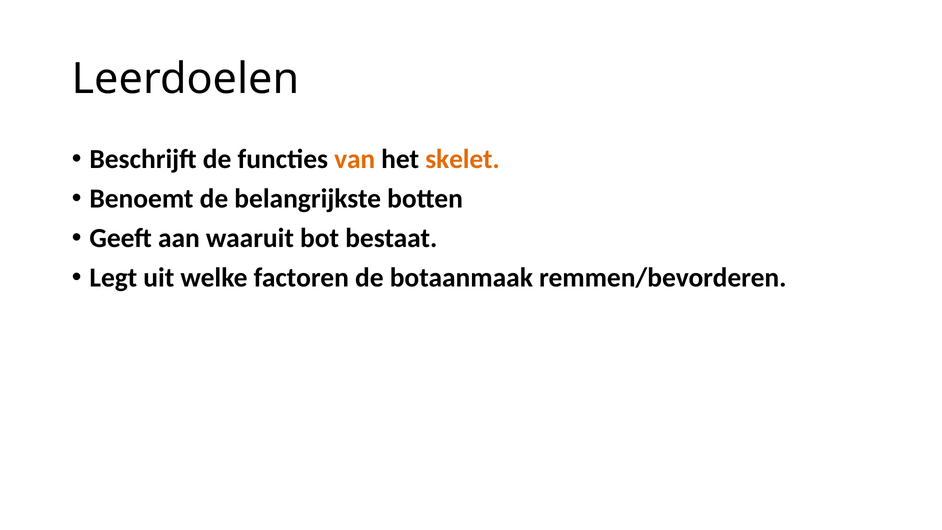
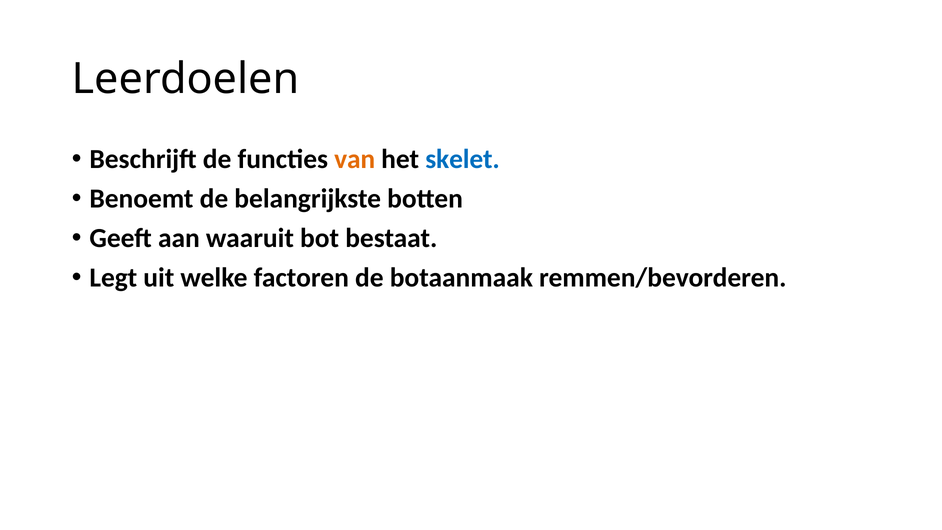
skelet colour: orange -> blue (463, 159)
